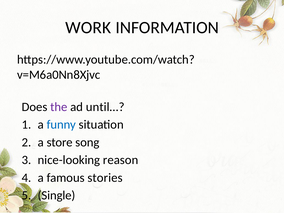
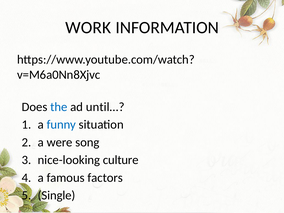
the colour: purple -> blue (59, 107)
store: store -> were (60, 142)
reason: reason -> culture (121, 160)
stories: stories -> factors (105, 178)
